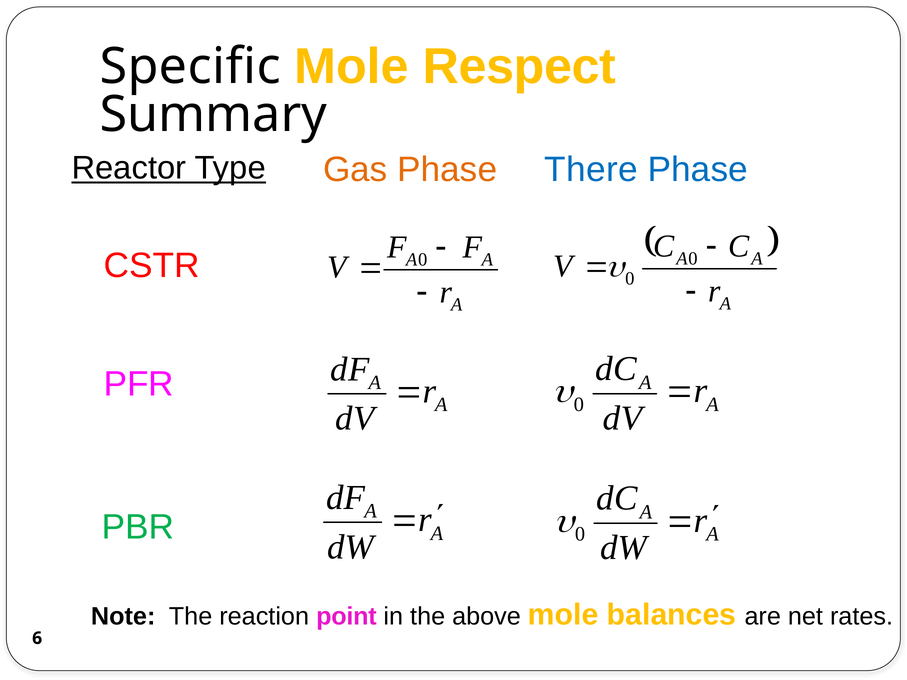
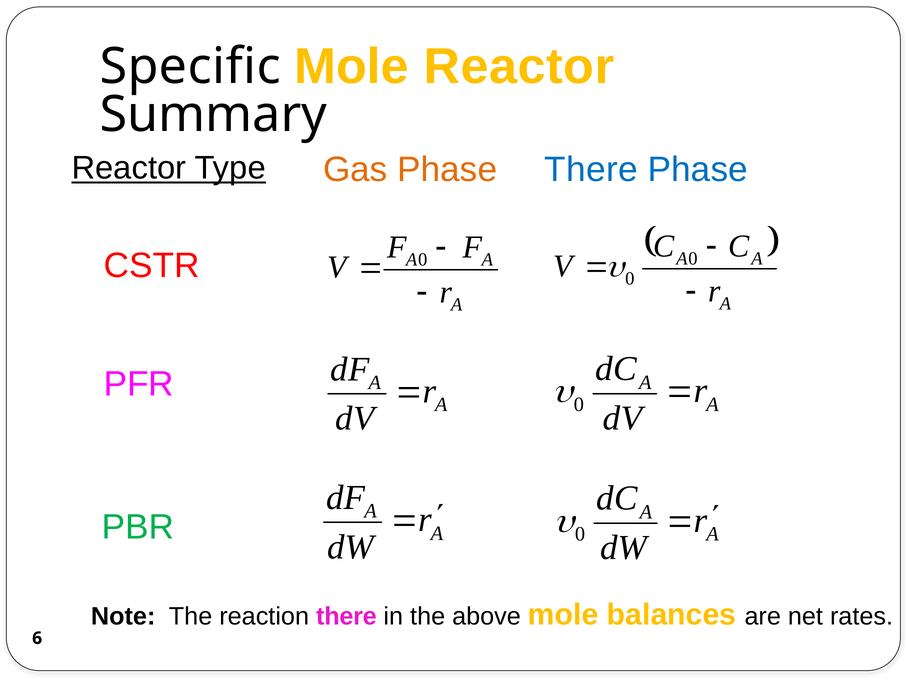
Mole Respect: Respect -> Reactor (519, 67)
reaction point: point -> there (346, 616)
